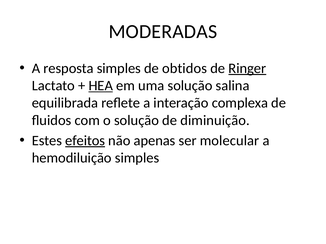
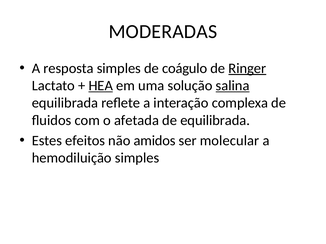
obtidos: obtidos -> coágulo (185, 68)
salina underline: none -> present (233, 86)
o solução: solução -> afetada (136, 121)
de diminuição: diminuição -> equilibrada (215, 121)
efeitos underline: present -> none (85, 141)
apenas: apenas -> amidos (155, 141)
